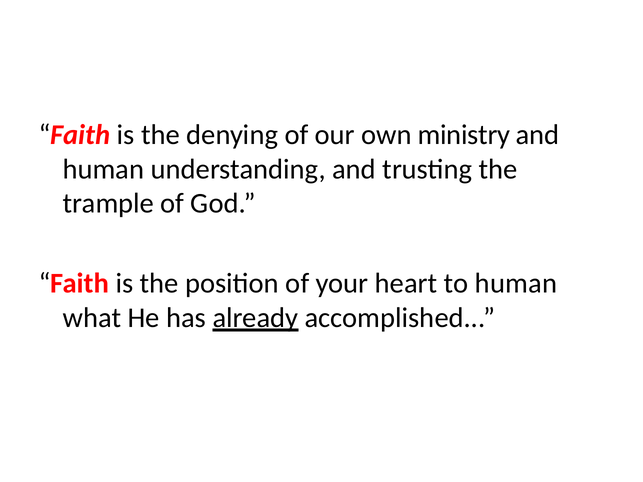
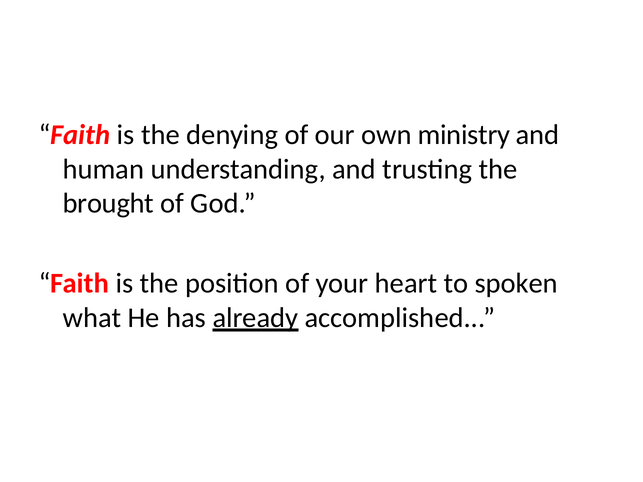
trample: trample -> brought (108, 203)
to human: human -> spoken (516, 284)
